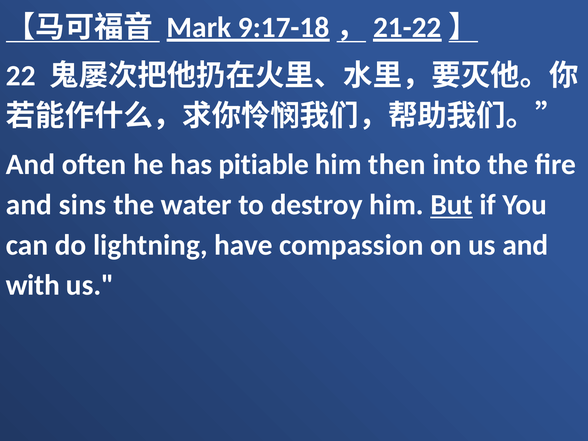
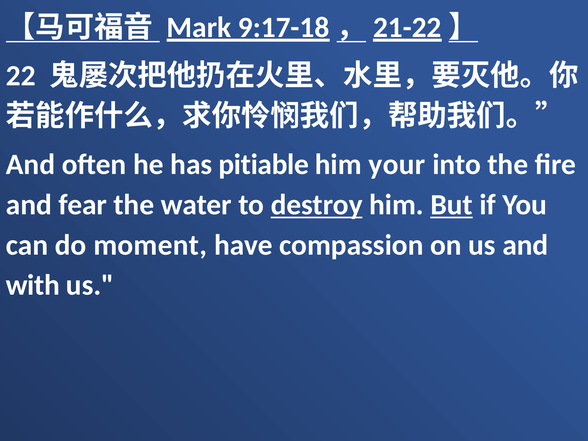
then: then -> your (397, 165)
sins: sins -> fear (83, 205)
destroy underline: none -> present (317, 205)
lightning: lightning -> moment (150, 245)
